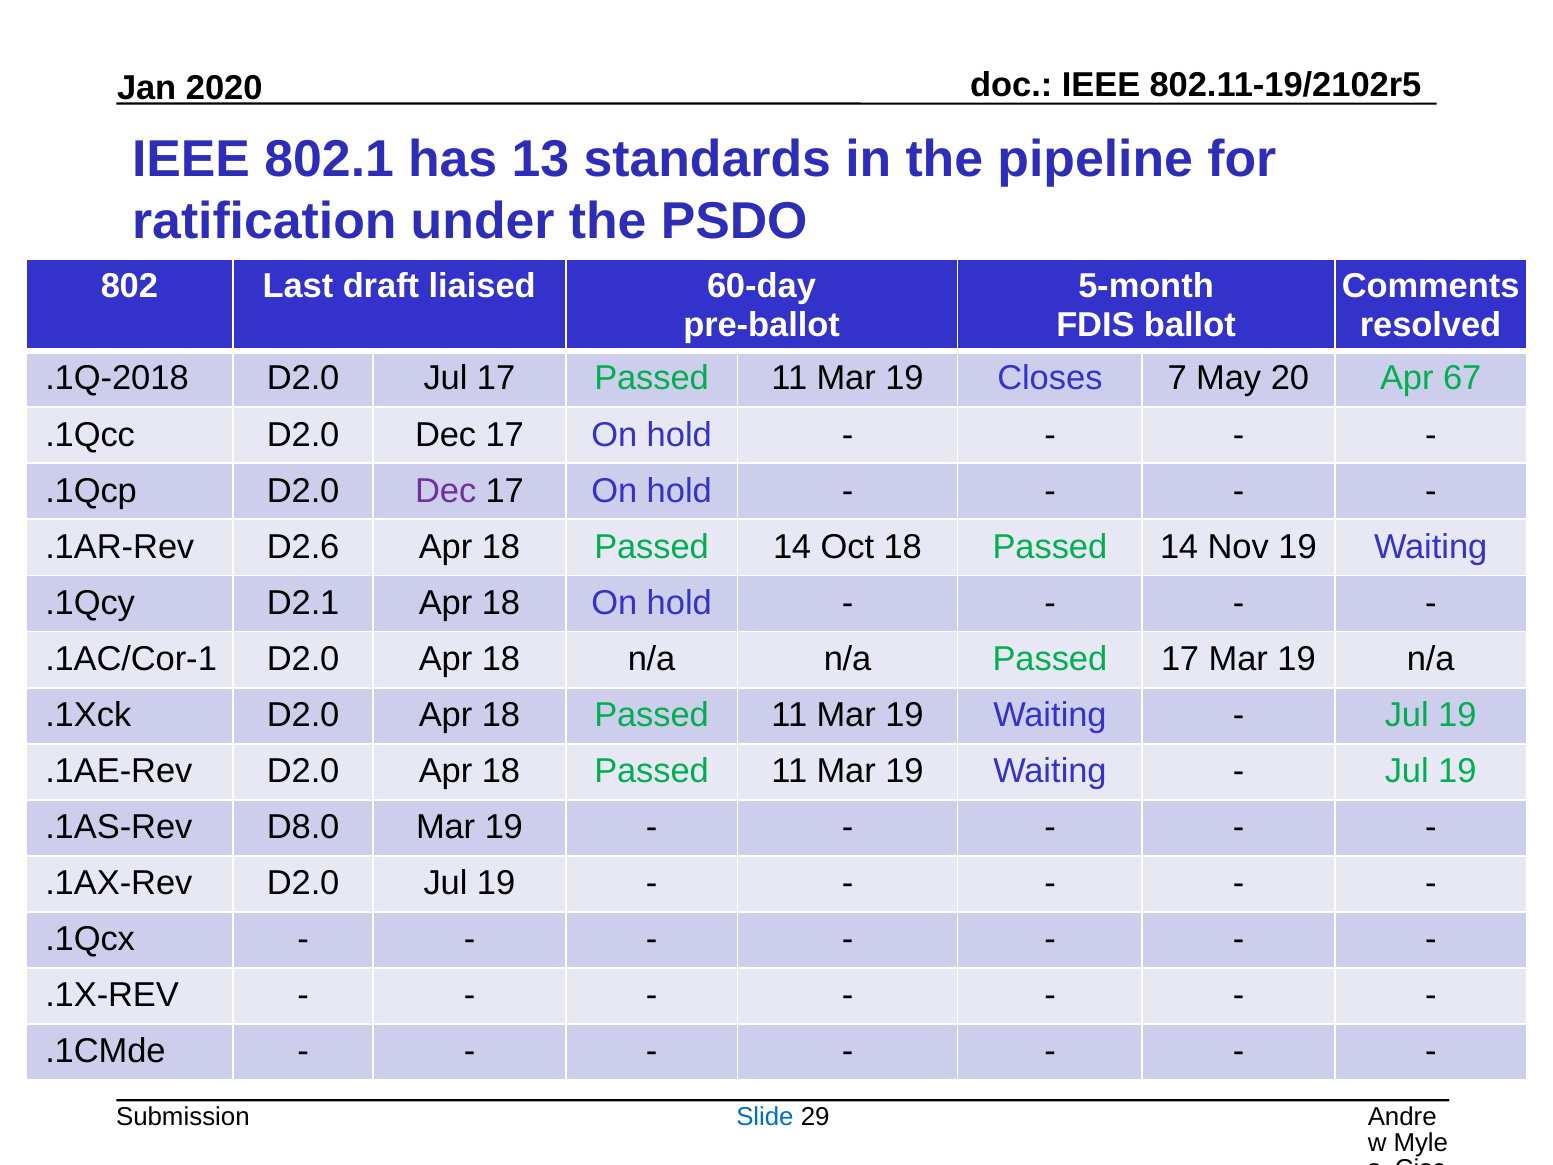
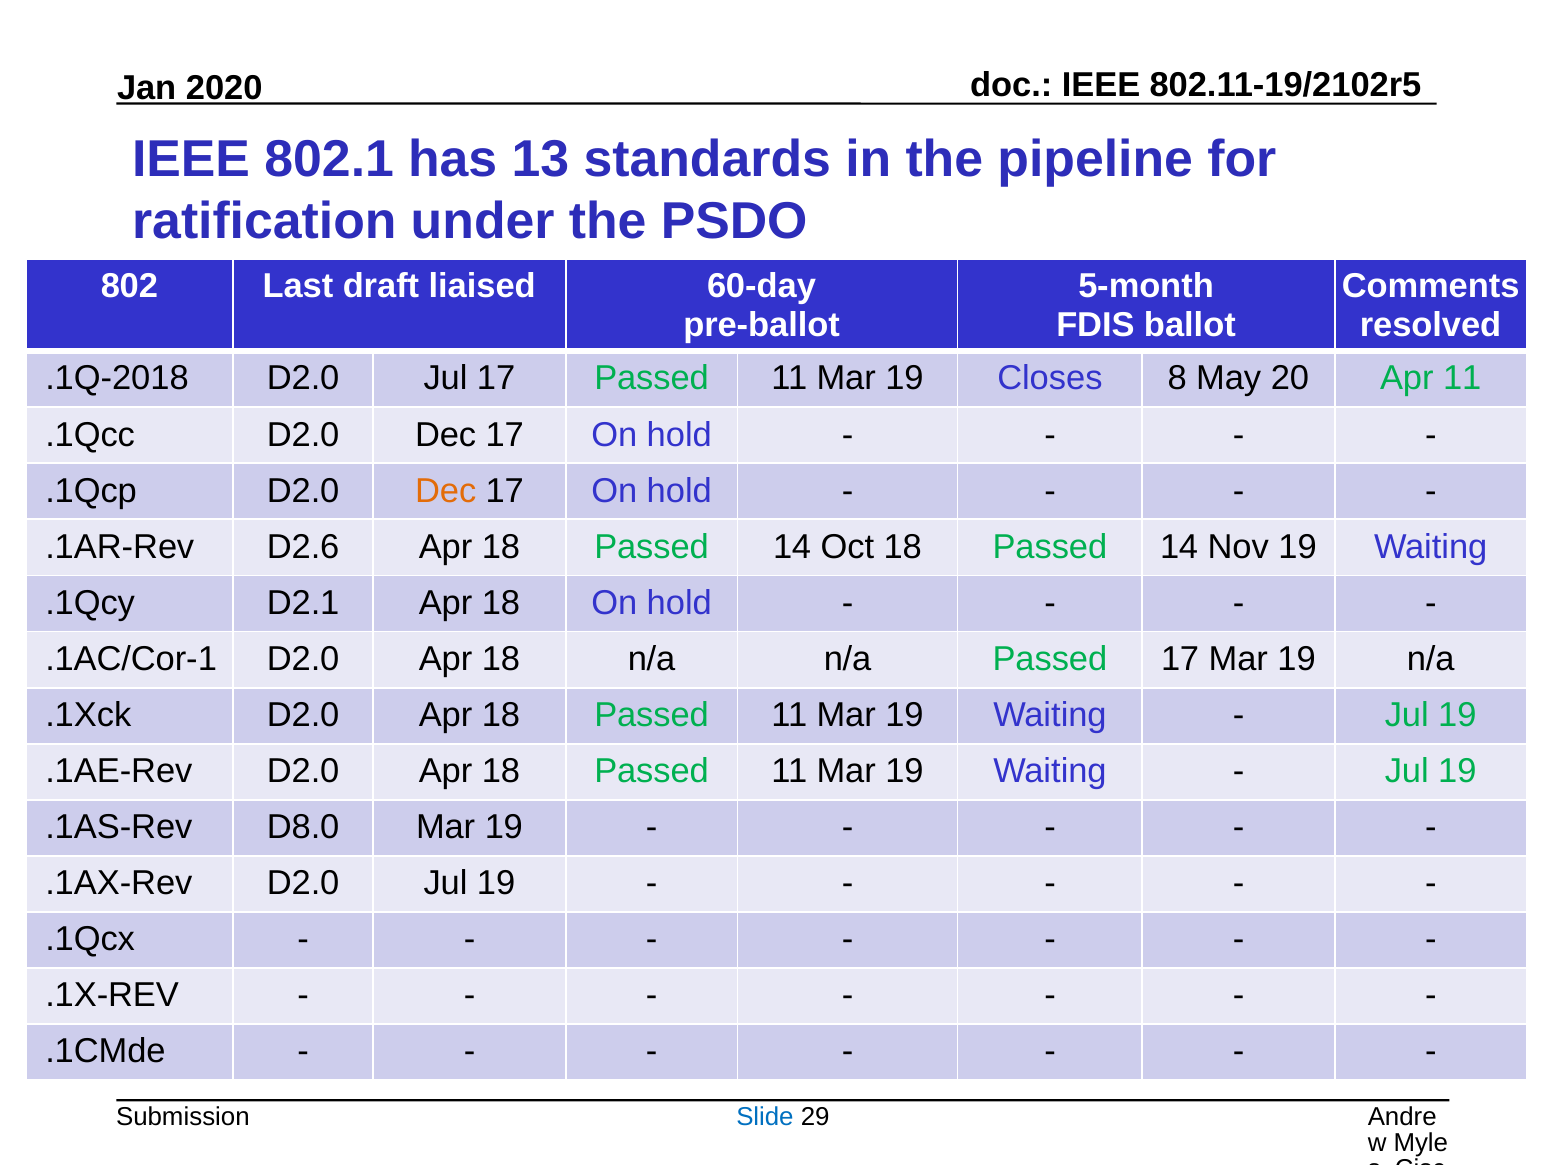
7: 7 -> 8 (1177, 379)
Apr 67: 67 -> 11 (1462, 379)
Dec colour: purple -> orange (446, 491)
